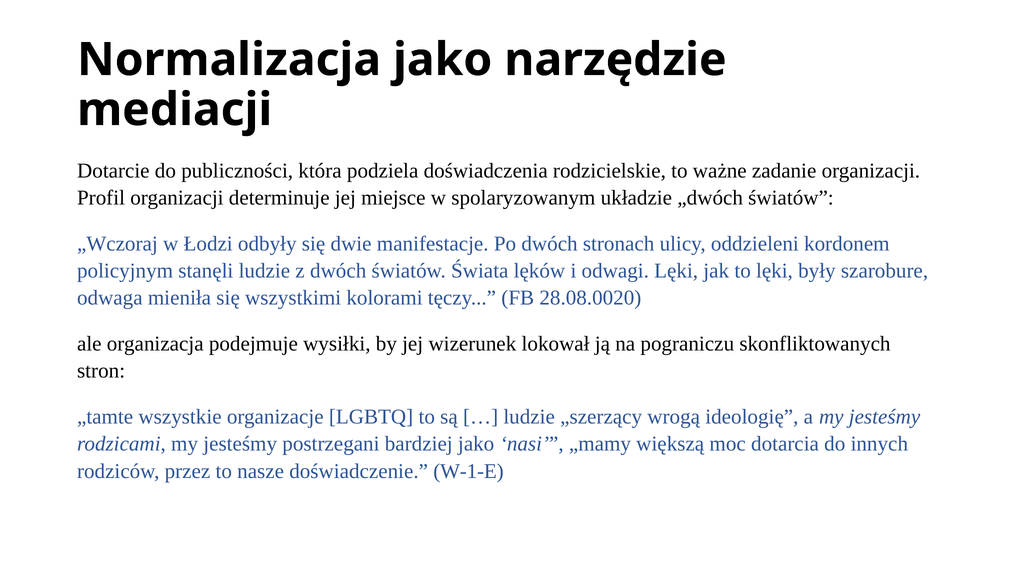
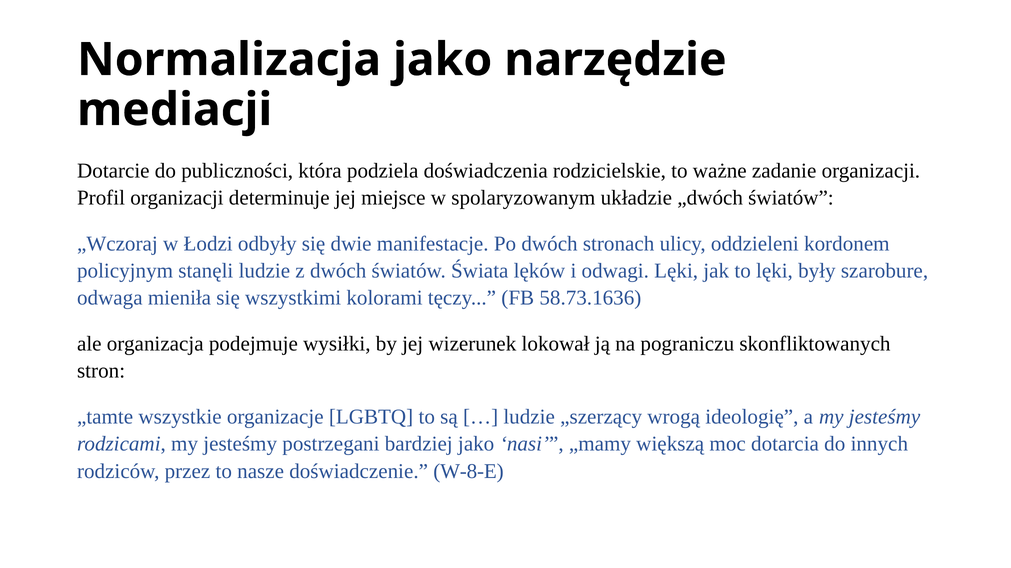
28.08.0020: 28.08.0020 -> 58.73.1636 (590, 298)
W-1-E: W-1-E -> W-8-E (468, 472)
